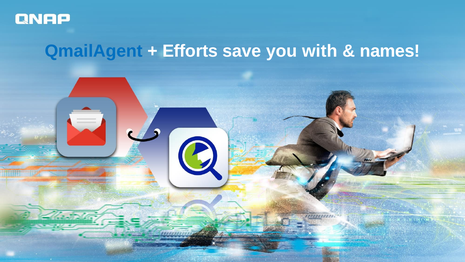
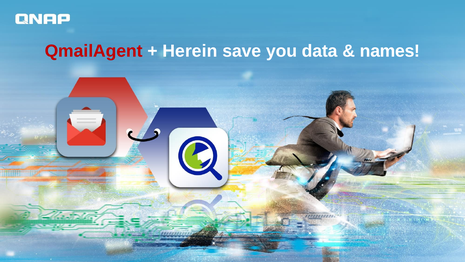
QmailAgent colour: blue -> red (94, 51)
Efforts: Efforts -> Herein (190, 51)
with: with -> data (320, 51)
